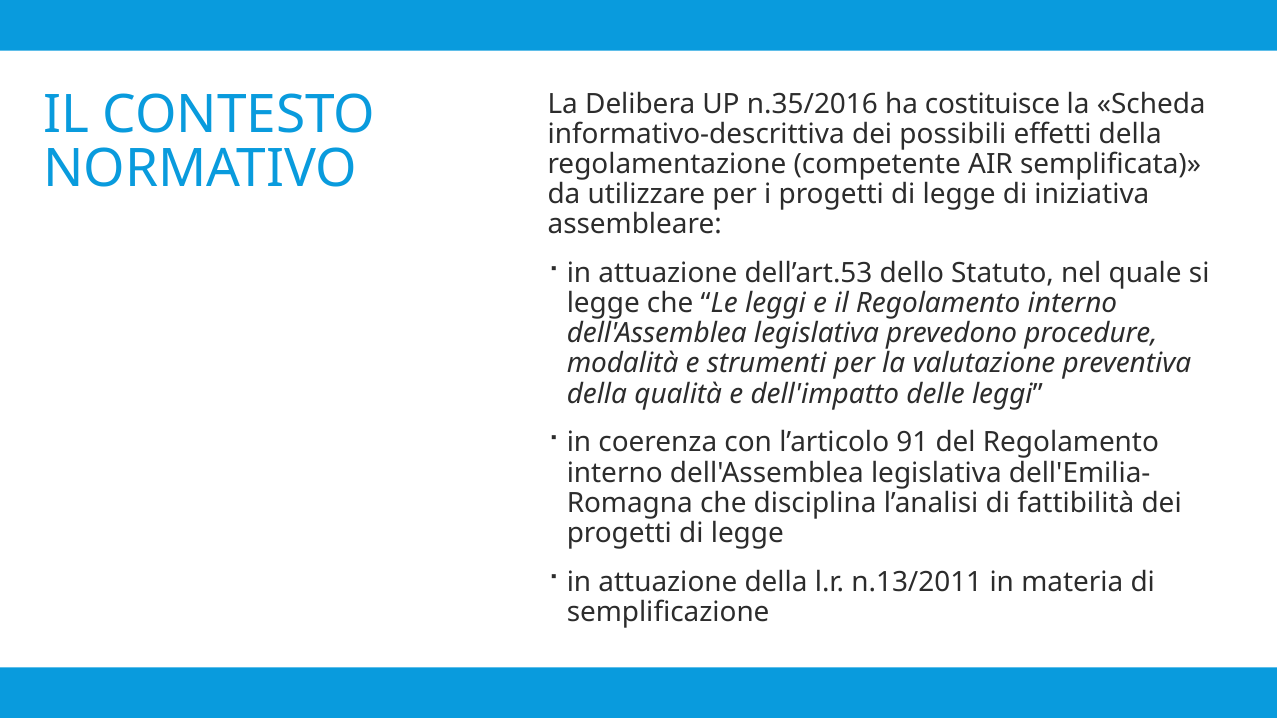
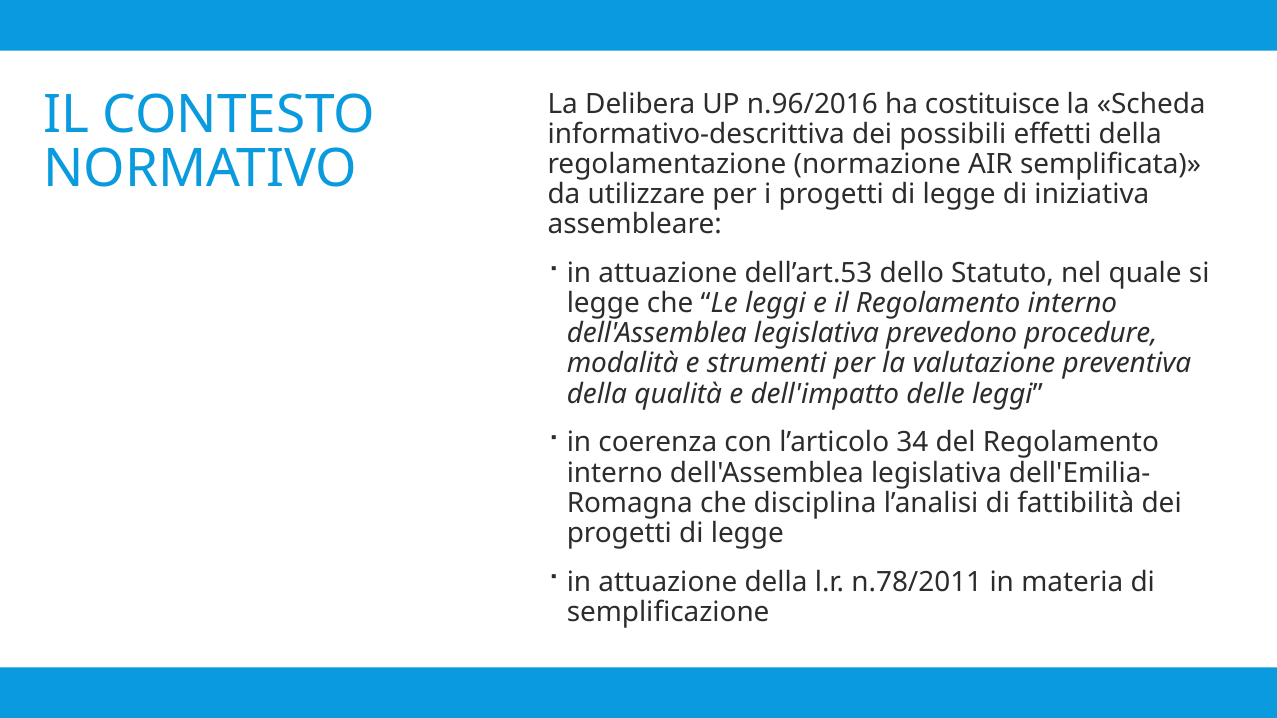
n.35/2016: n.35/2016 -> n.96/2016 (812, 104)
competente: competente -> normazione (877, 164)
91: 91 -> 34 (912, 443)
n.13/2011: n.13/2011 -> n.78/2011 (917, 582)
